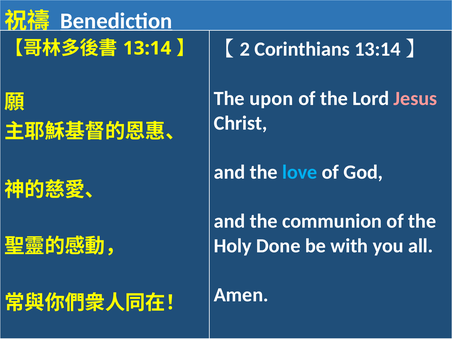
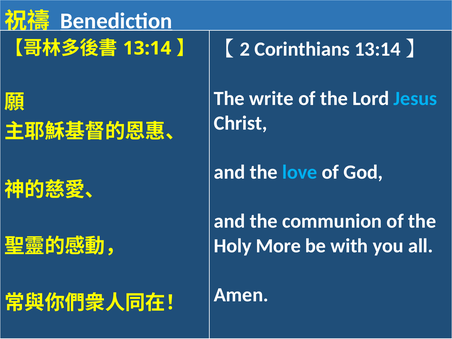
upon: upon -> write (271, 99)
Jesus colour: pink -> light blue (415, 99)
Done: Done -> More (278, 246)
